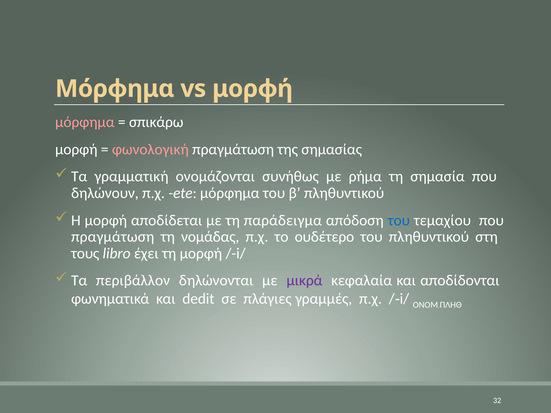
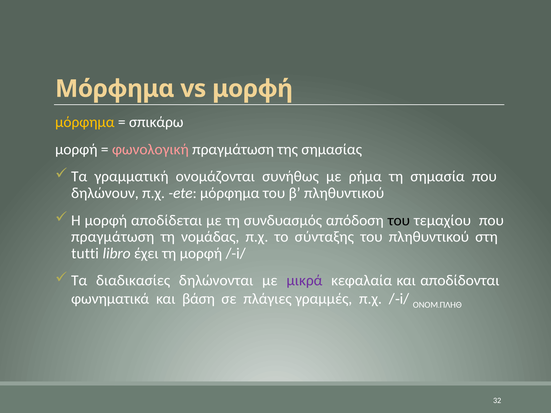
μόρφημα colour: pink -> yellow (85, 122)
παράδειγμα: παράδειγμα -> συνδυασμός (283, 220)
του colour: blue -> black (399, 220)
ουδέτερο: ουδέτερο -> σύνταξης (324, 237)
τους: τους -> tutti (85, 253)
περιβάλλον: περιβάλλον -> διαδικασίες (133, 281)
dedit: dedit -> βάση (198, 299)
